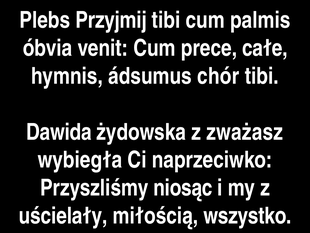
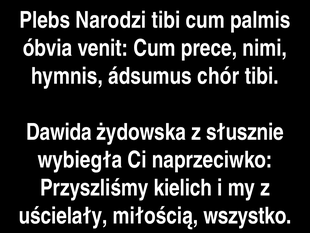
Przyjmij: Przyjmij -> Narodzi (111, 20)
całe: całe -> nimi (265, 48)
zważasz: zważasz -> słusznie (245, 132)
niosąc: niosąc -> kielich (183, 188)
